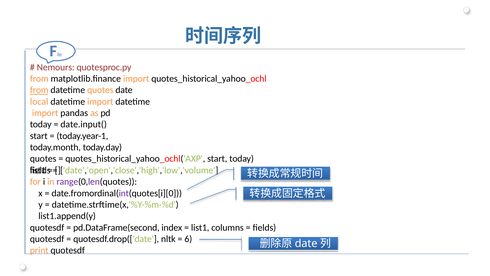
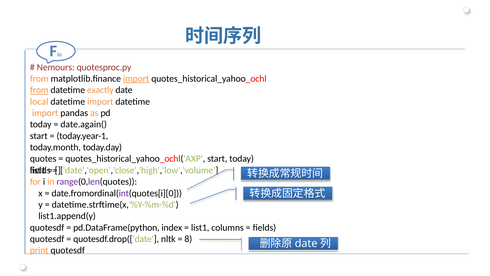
import underline: none -> present (136, 79)
datetime quotes: quotes -> exactly (100, 90)
date.input(: date.input( -> date.again( (84, 124)
pd.DataFrame(second: pd.DataFrame(second -> pd.DataFrame(python (116, 227)
6: 6 -> 8 (188, 239)
